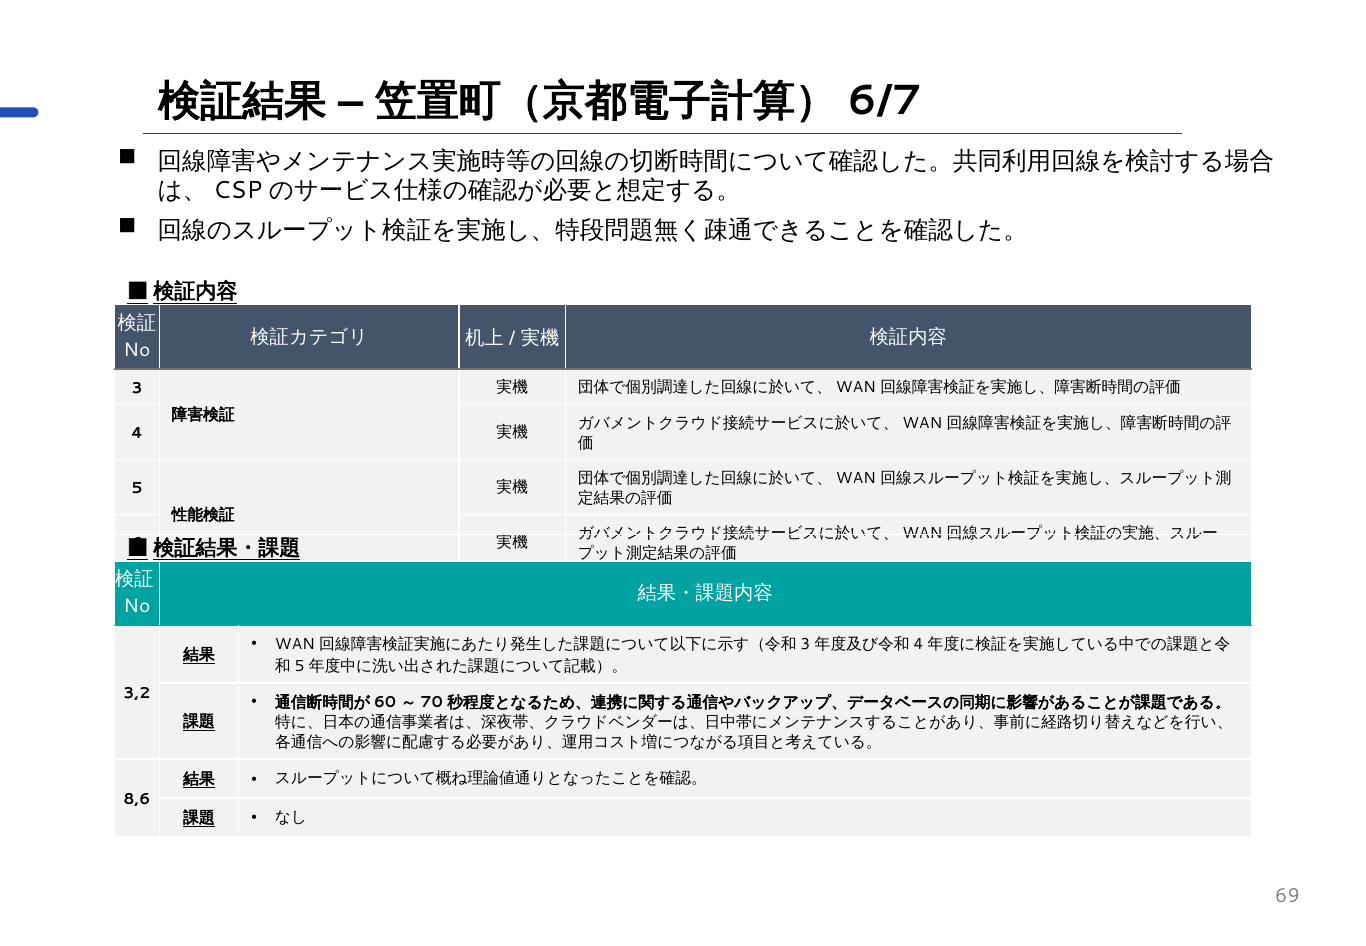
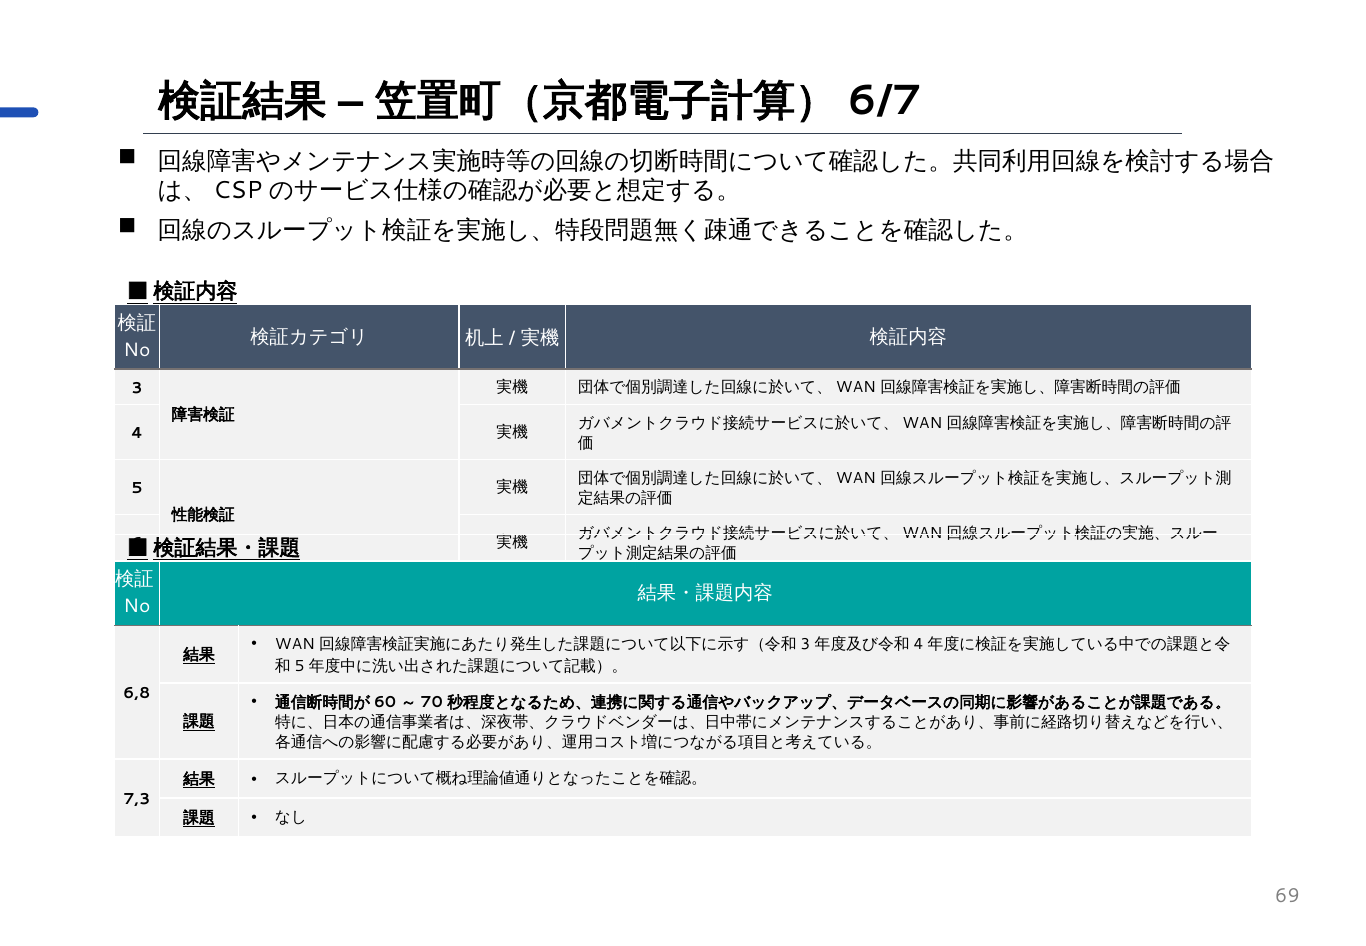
3,2: 3,2 -> 6,8 (137, 693)
8,6: 8,6 -> 7,3 (137, 799)
